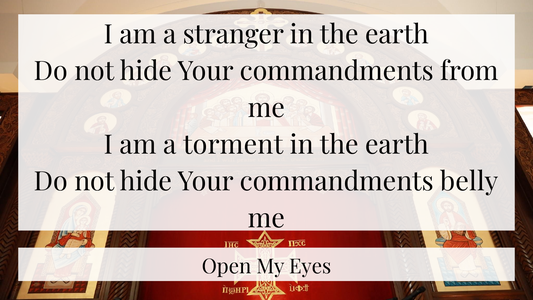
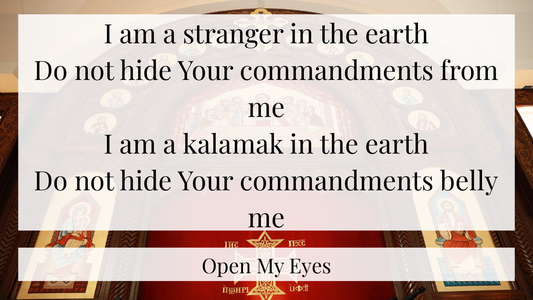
torment: torment -> kalamak (233, 145)
